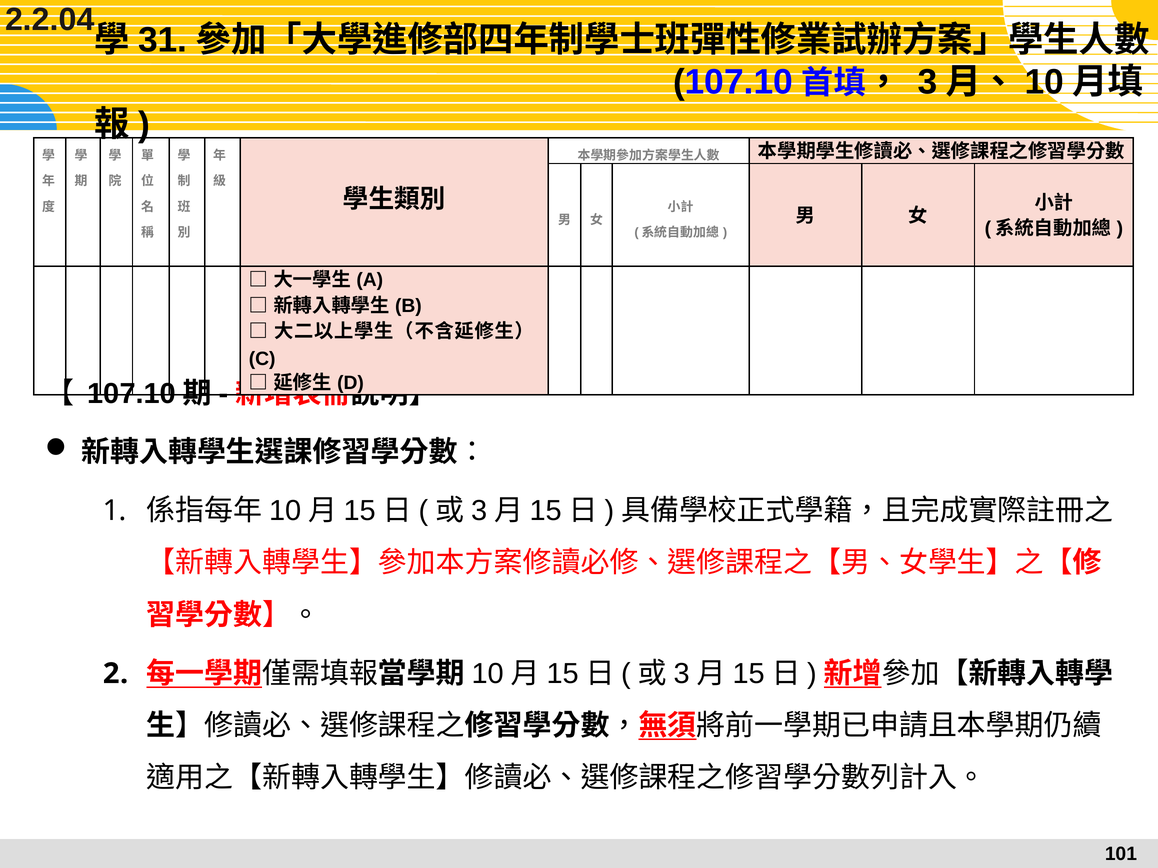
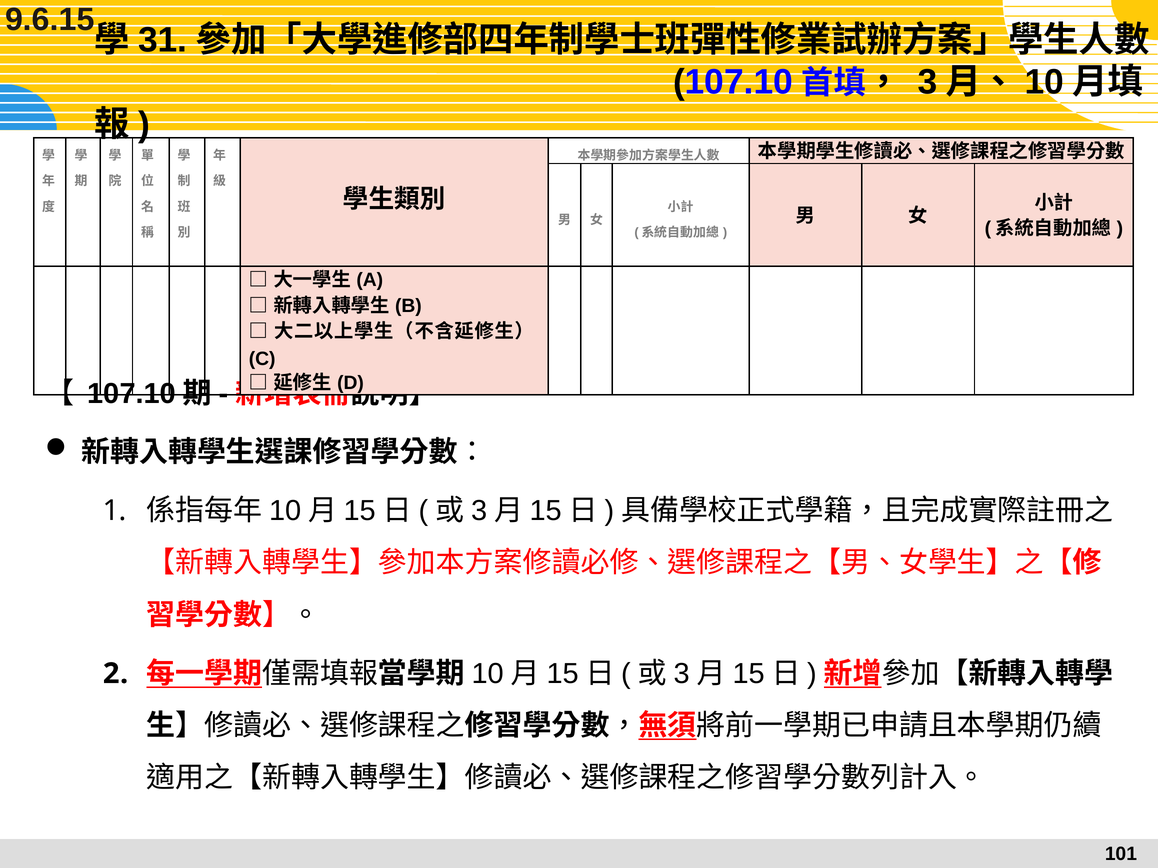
2.2.04: 2.2.04 -> 9.6.15 (50, 20)
